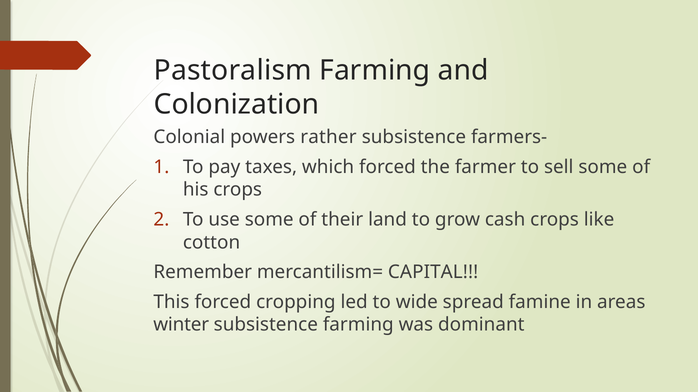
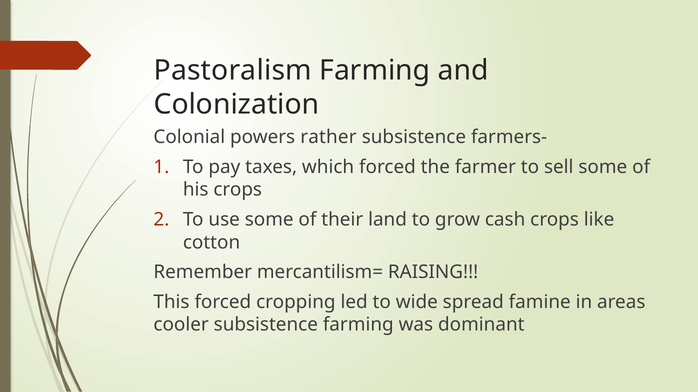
CAPITAL: CAPITAL -> RAISING (433, 273)
winter: winter -> cooler (181, 325)
